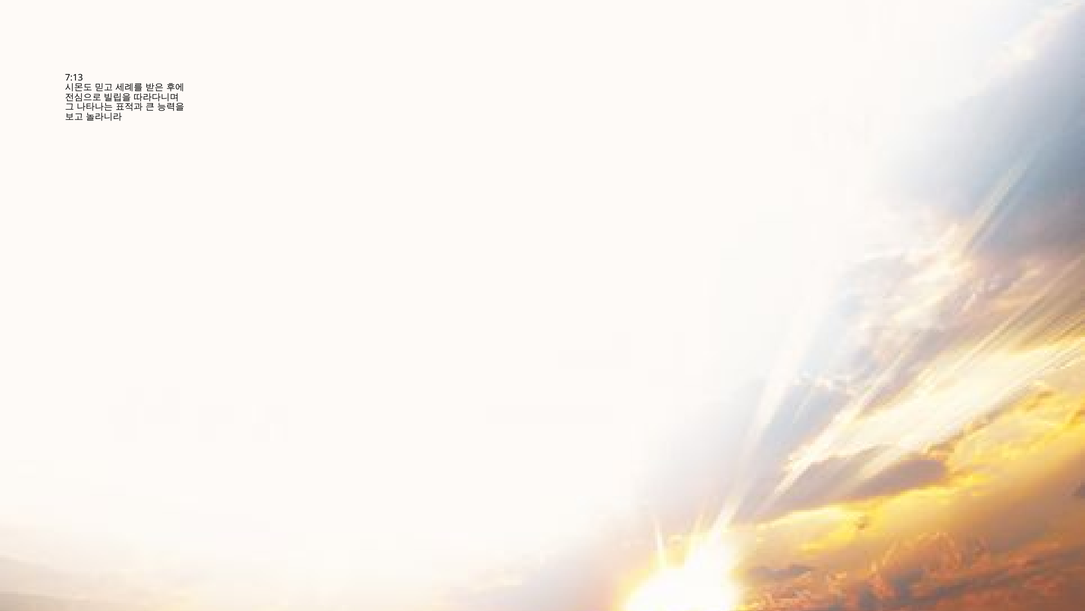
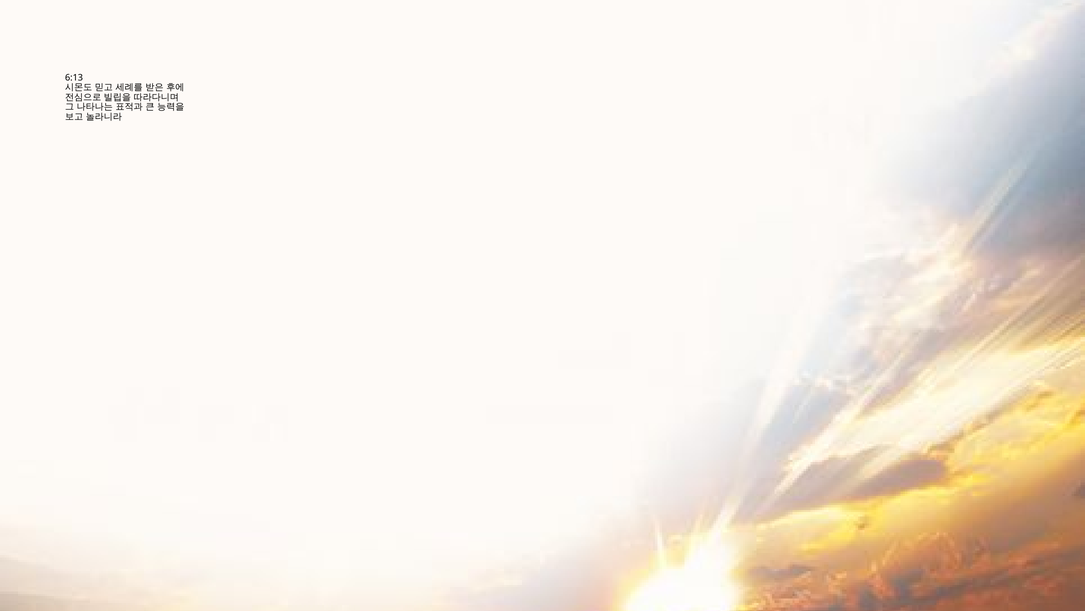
7:13: 7:13 -> 6:13 (74, 77)
